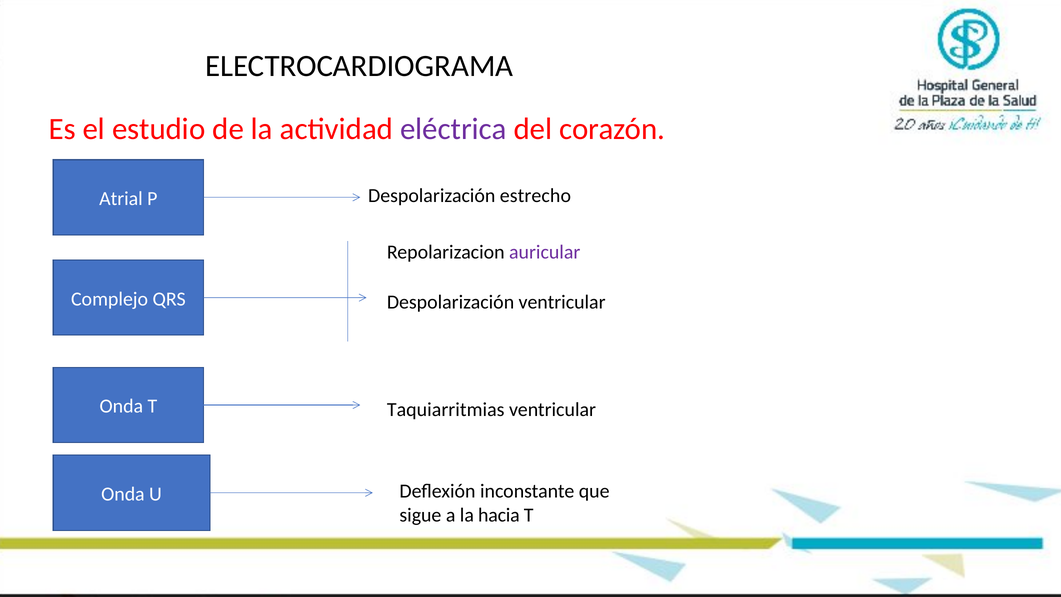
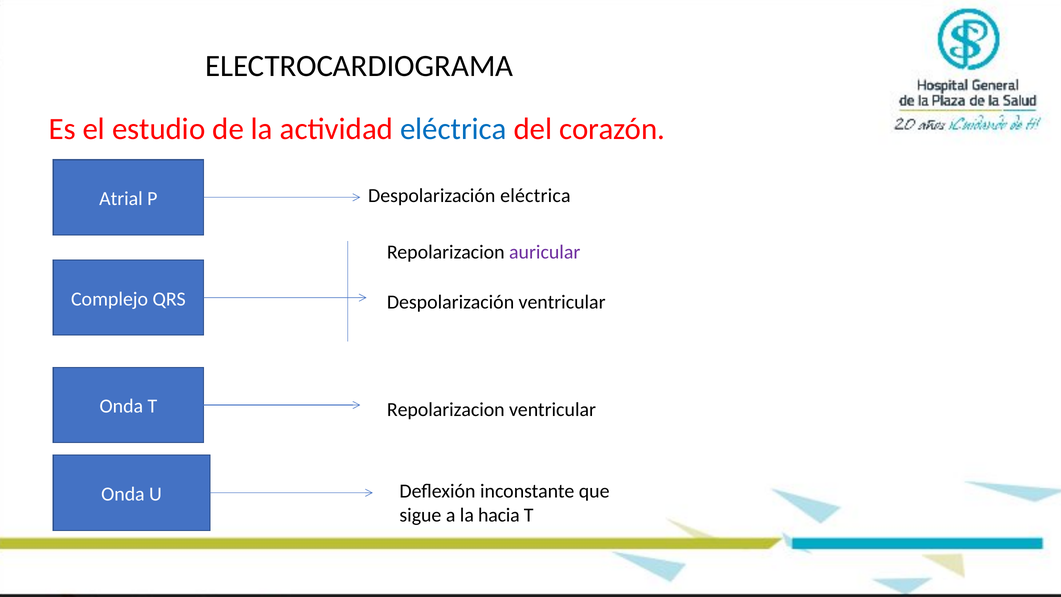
eléctrica colour: purple -> blue (453, 129)
Despolarización estrecho: estrecho -> eléctrica (535, 196)
T Taquiarritmias: Taquiarritmias -> Repolarizacion (446, 410)
